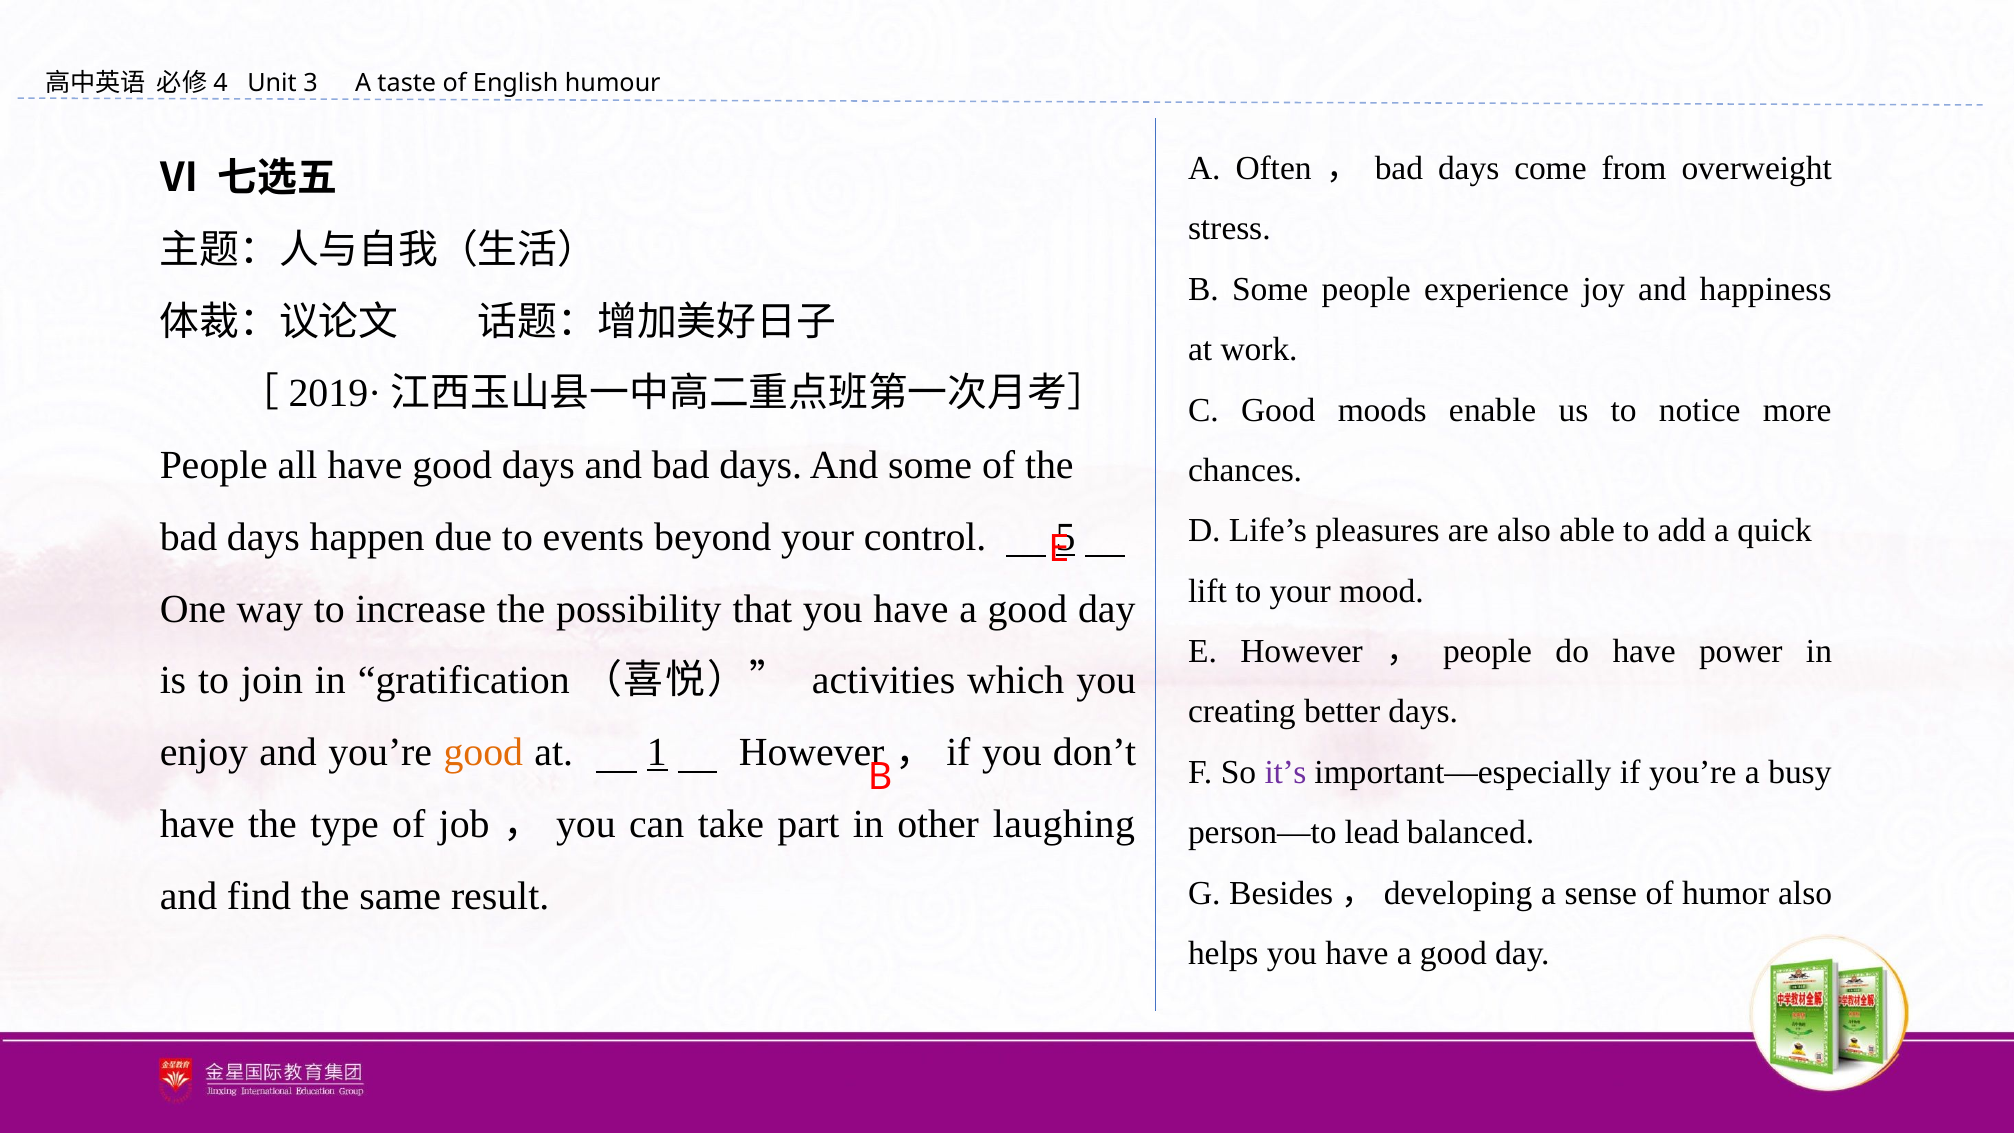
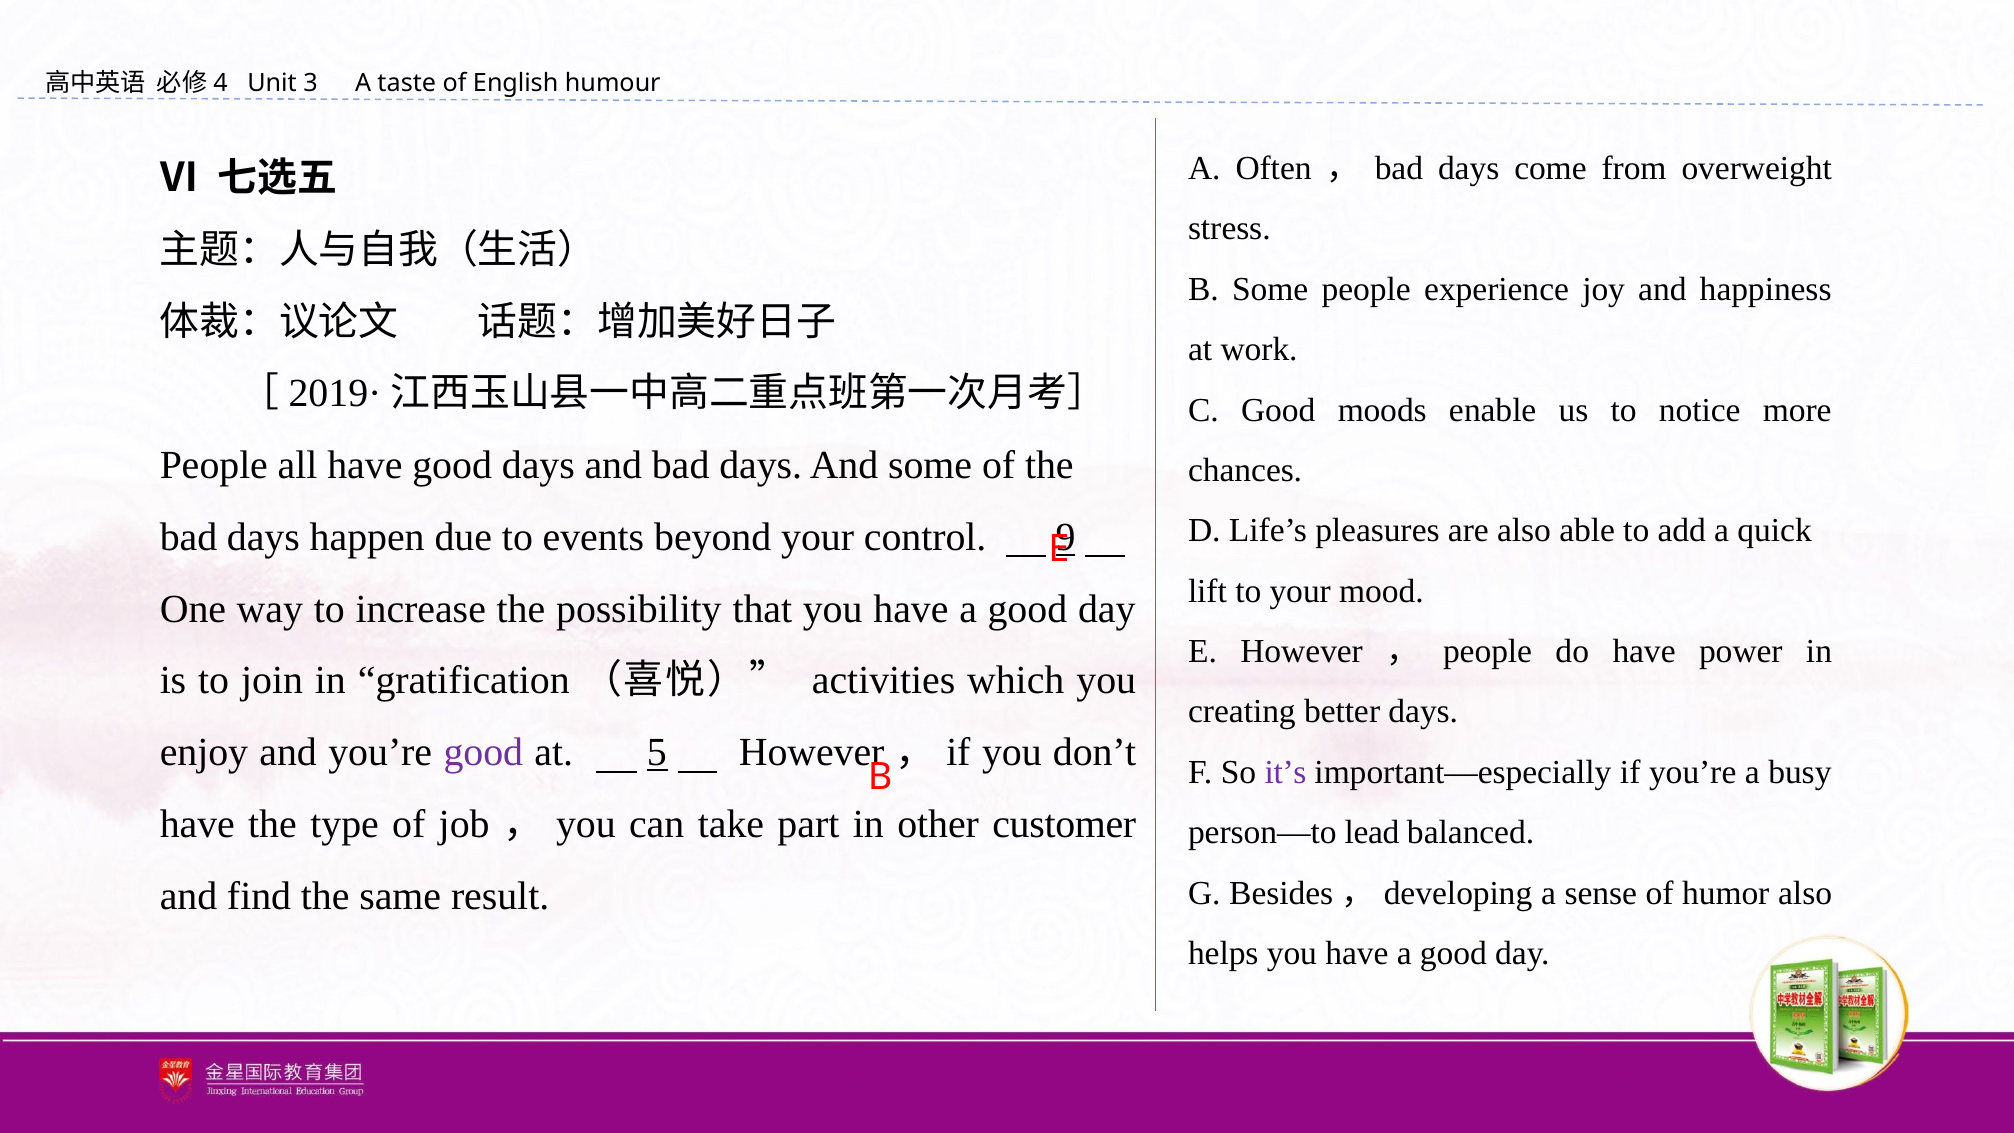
5: 5 -> 9 (1066, 537)
good colour: orange -> purple (483, 752)
1: 1 -> 5 (657, 752)
laughing: laughing -> customer (1064, 824)
